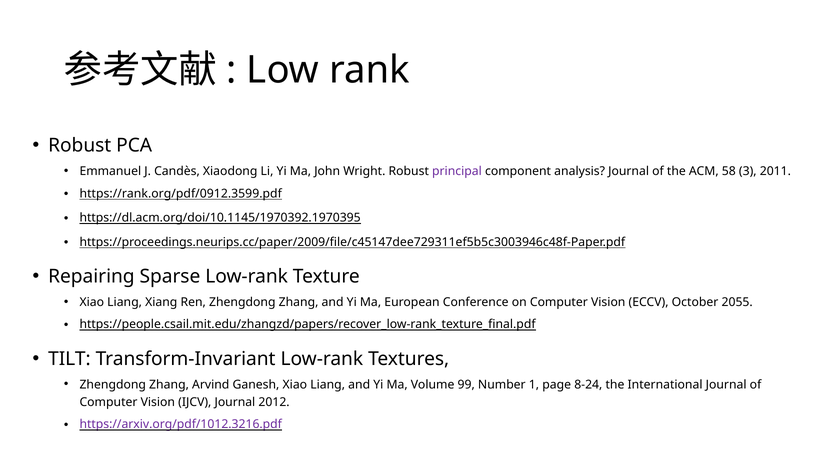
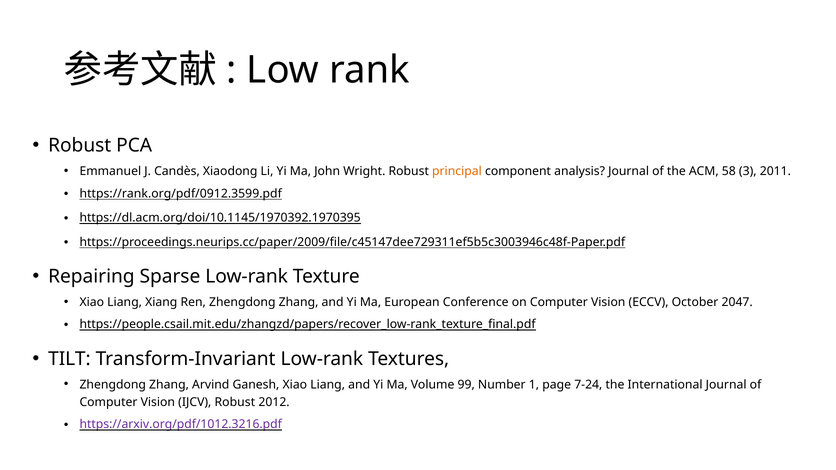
principal colour: purple -> orange (457, 171)
2055: 2055 -> 2047 (737, 302)
8-24: 8-24 -> 7-24 (588, 385)
IJCV Journal: Journal -> Robust (235, 402)
